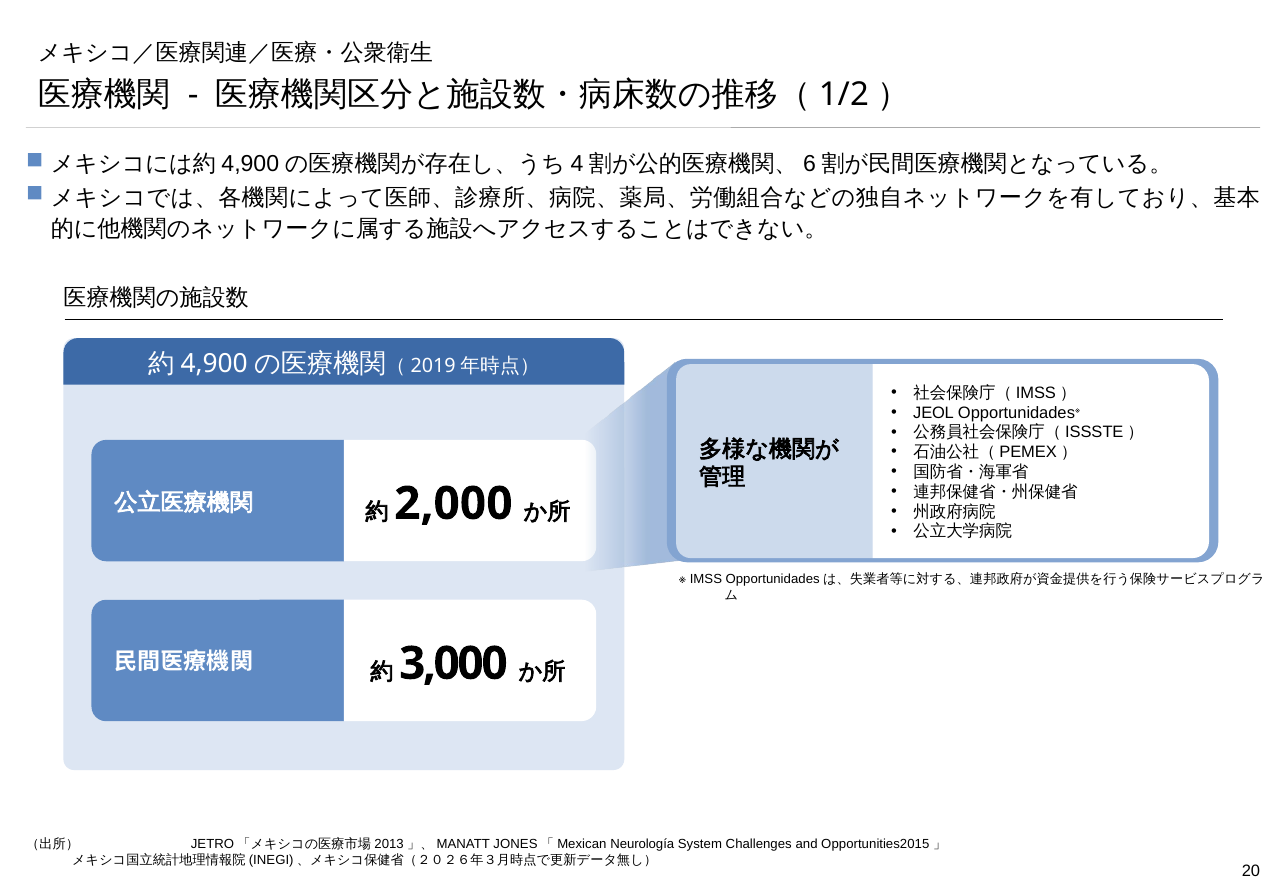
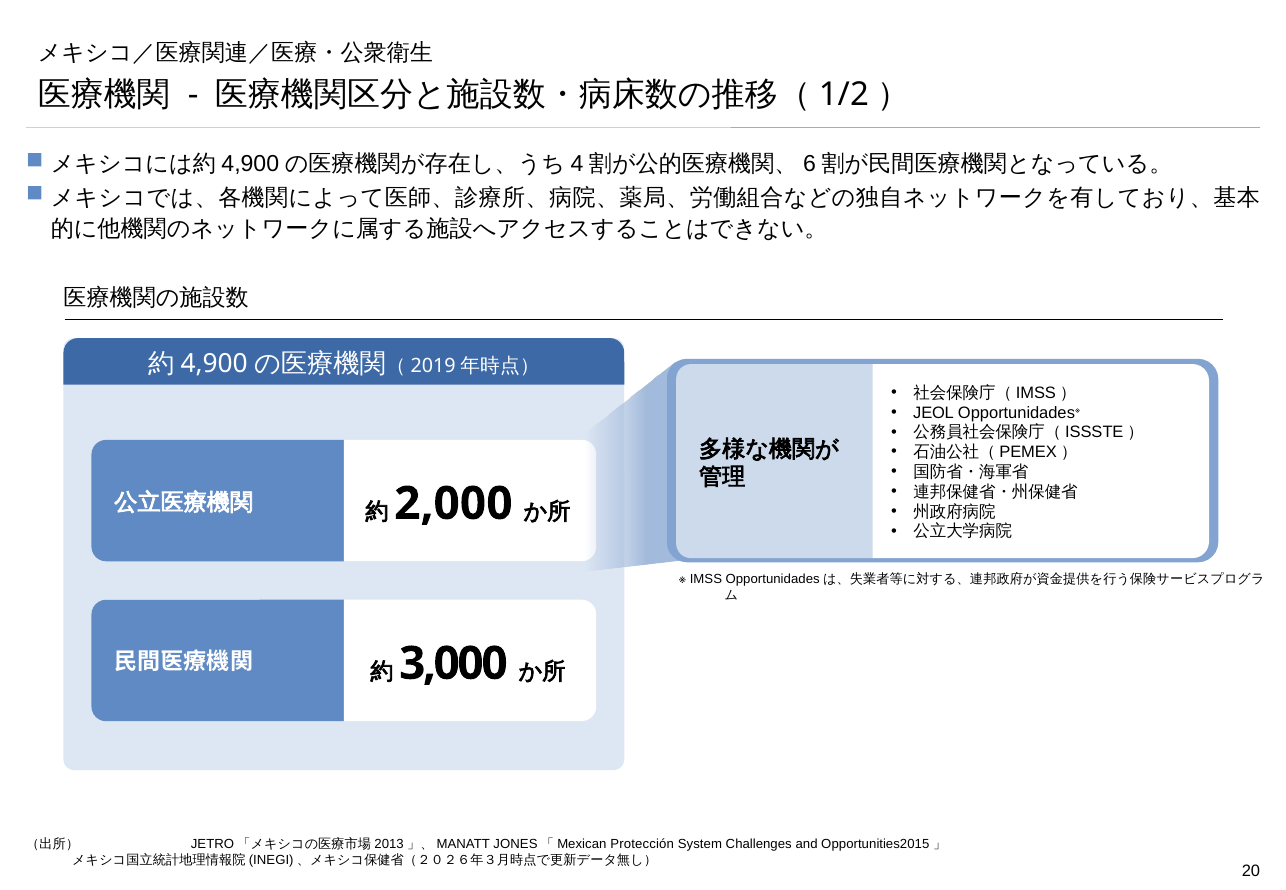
Neurología: Neurología -> Protección (642, 844)
